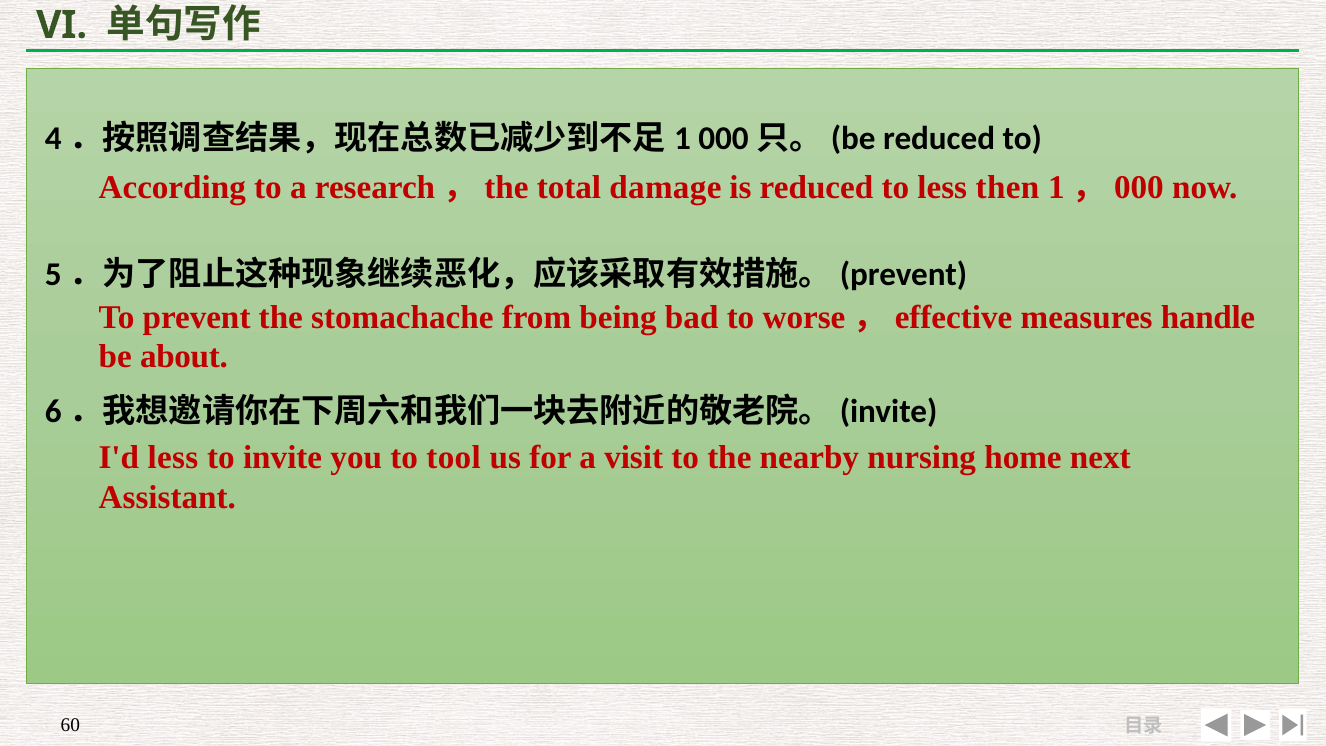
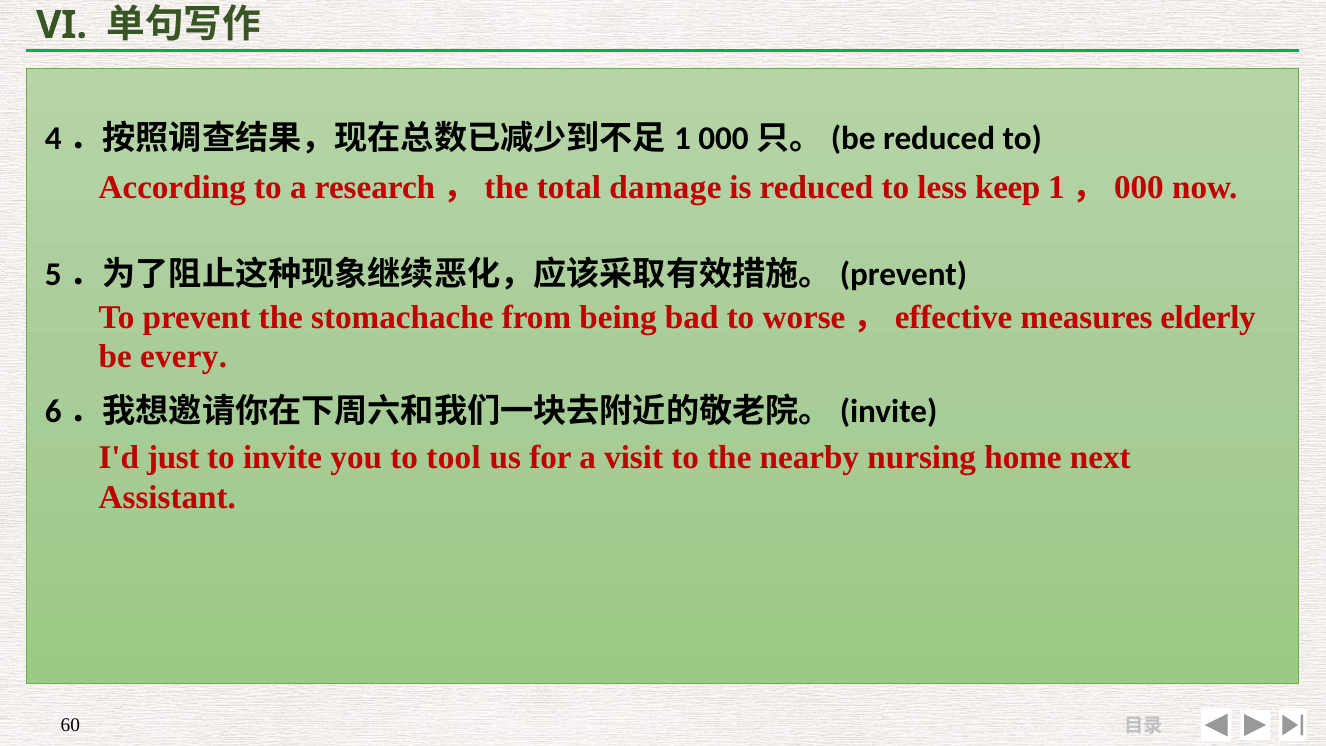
then: then -> keep (1008, 188)
handle: handle -> elderly (1208, 317)
about: about -> every (184, 357)
I'd less: less -> just (173, 458)
